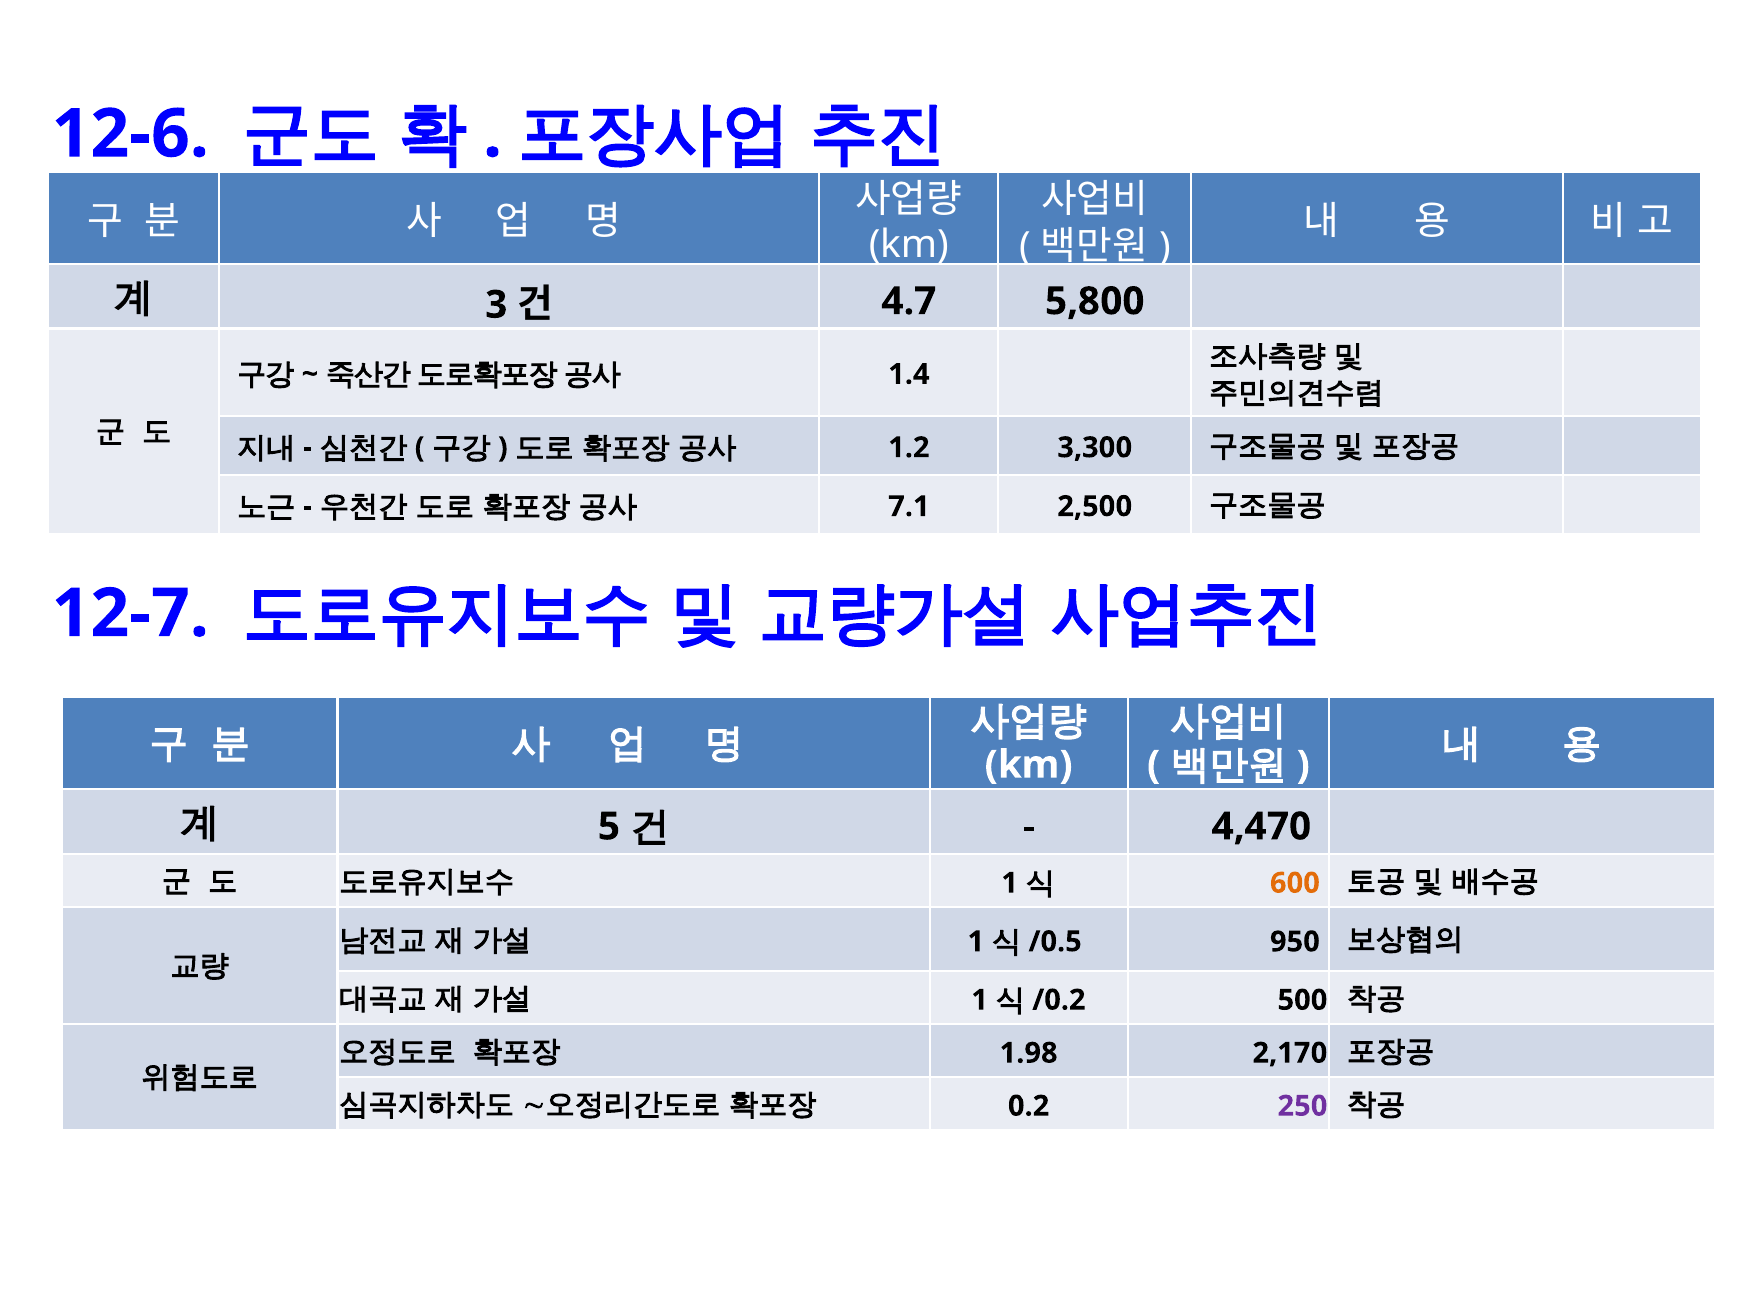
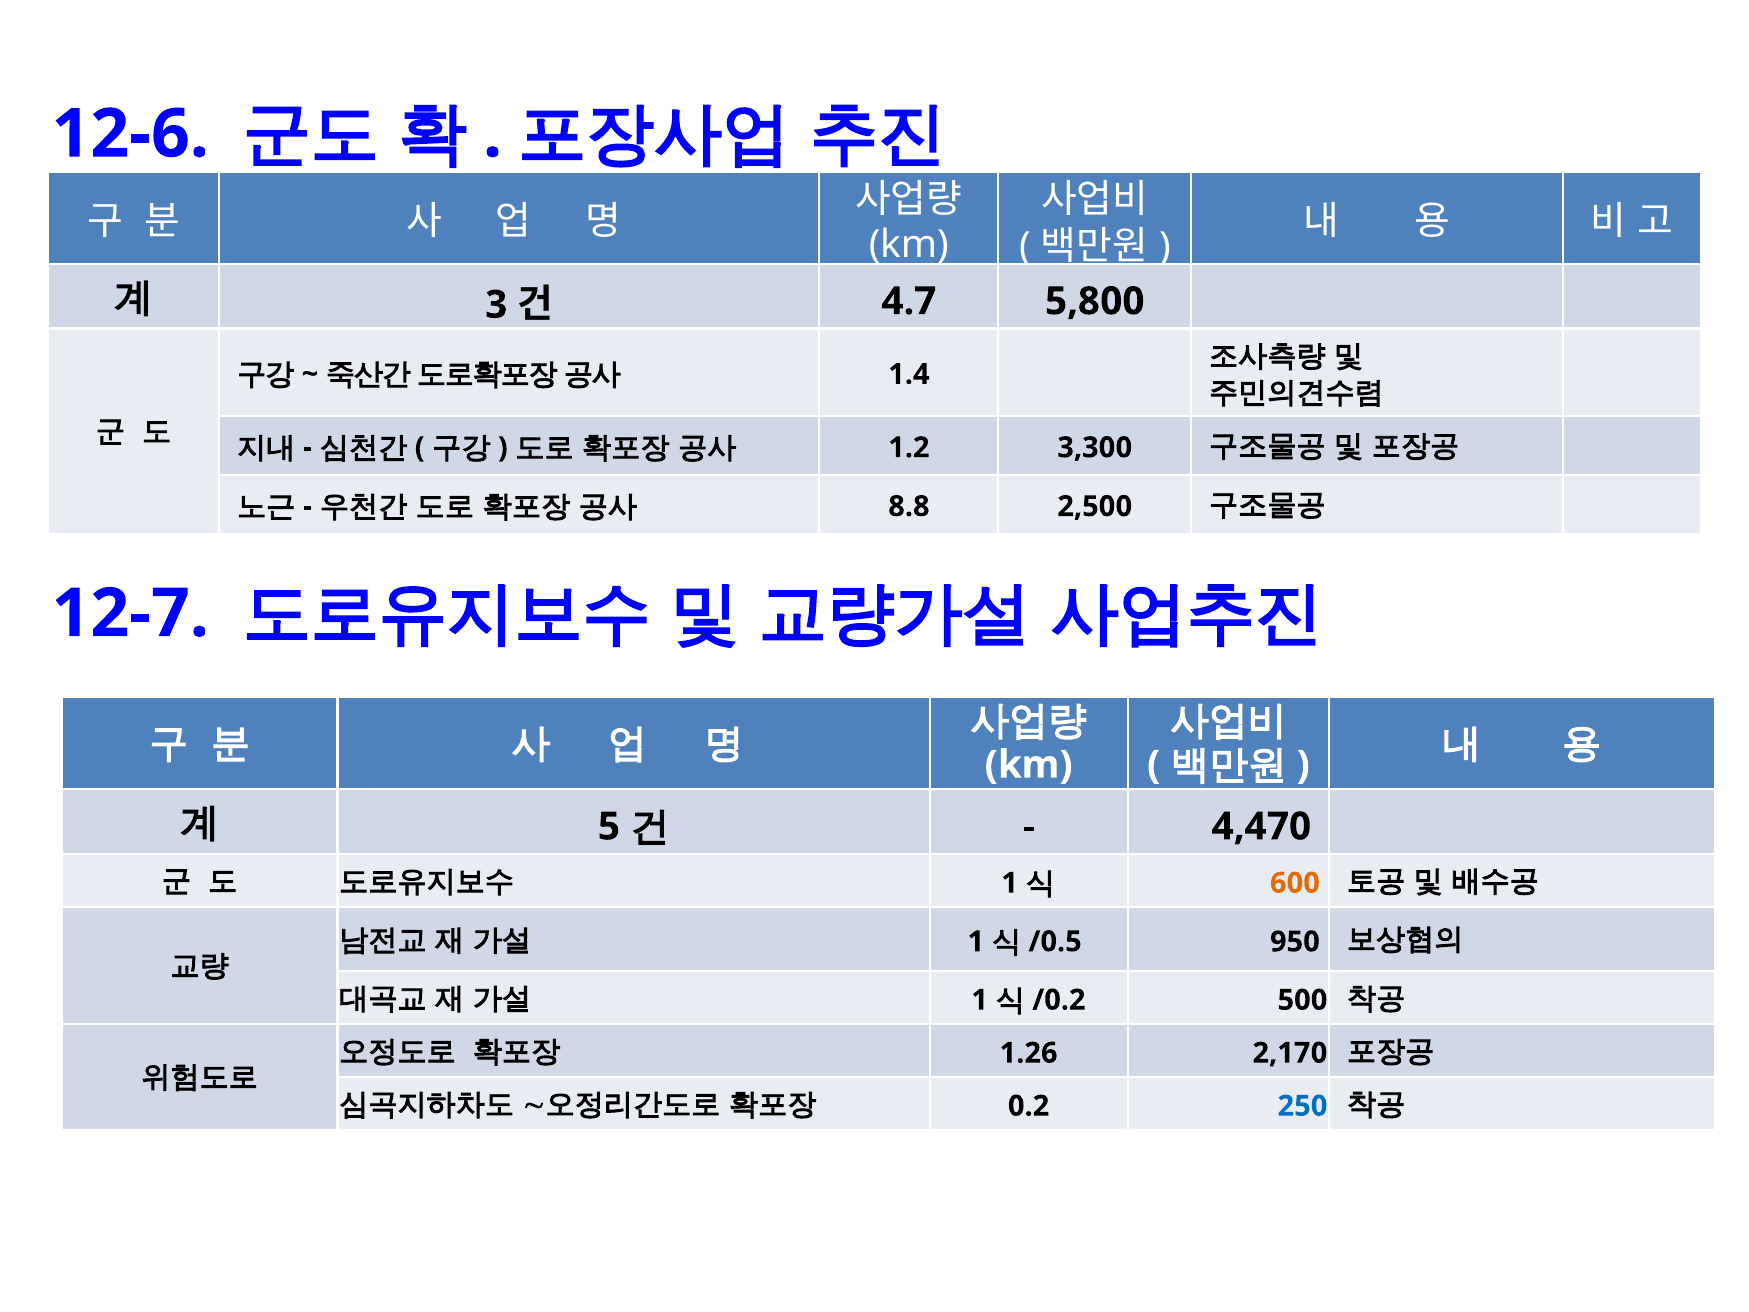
7.1: 7.1 -> 8.8 (909, 506)
1.98: 1.98 -> 1.26 (1029, 1053)
250 colour: purple -> blue (1302, 1106)
